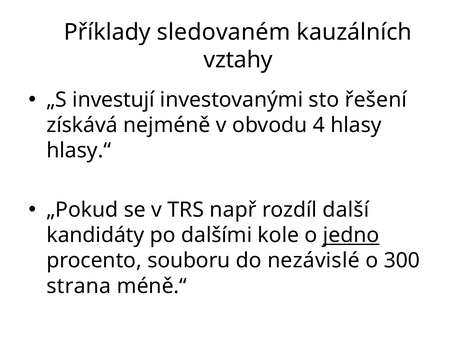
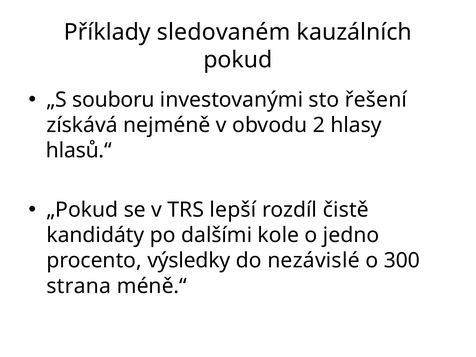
vztahy: vztahy -> pokud (238, 60)
investují: investují -> souboru (114, 100)
4: 4 -> 2 (319, 125)
hlasy.“: hlasy.“ -> hlasů.“ (79, 151)
např: např -> lepší (233, 210)
další: další -> čistě (346, 210)
jedno underline: present -> none (351, 235)
souboru: souboru -> výsledky (189, 261)
